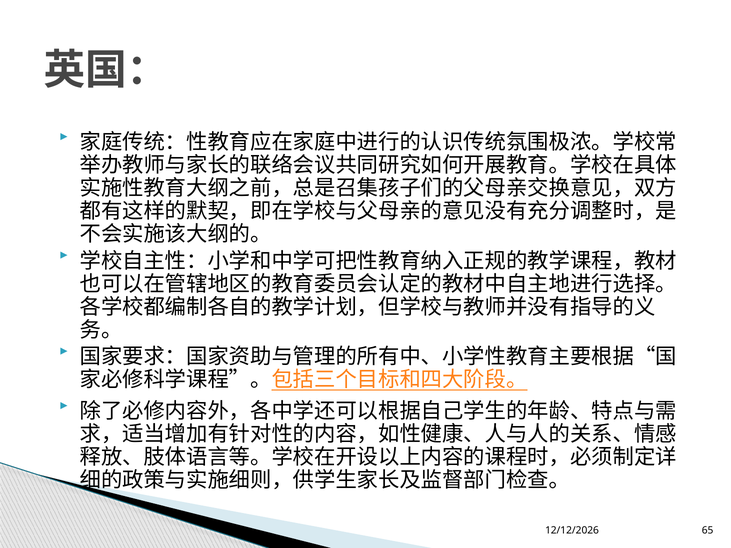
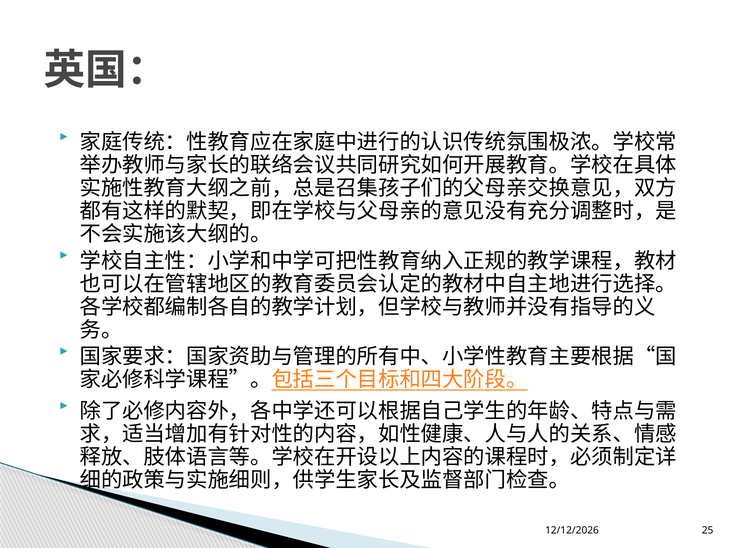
65: 65 -> 25 (708, 531)
